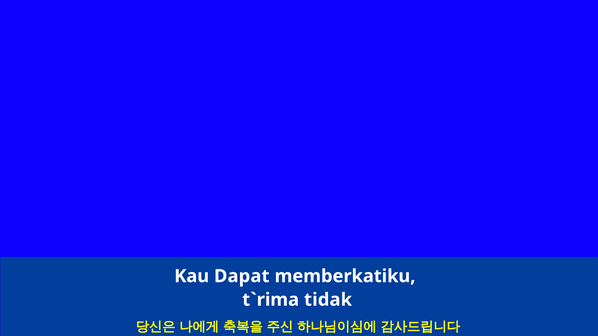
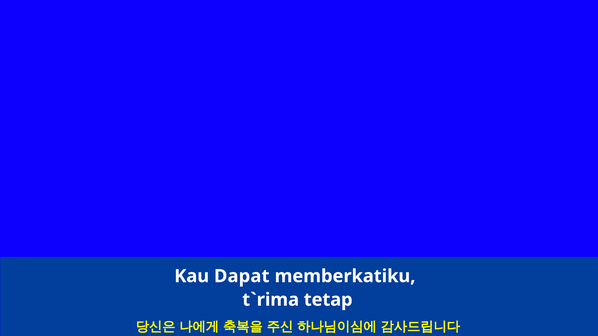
tidak: tidak -> tetap (328, 300)
